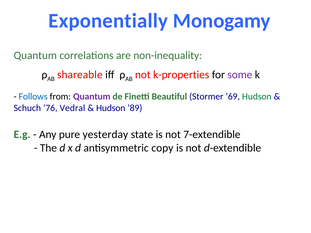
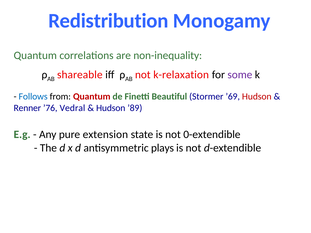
Exponentially: Exponentially -> Redistribution (108, 21)
k-properties: k-properties -> k-relaxation (181, 75)
Quantum colour: purple -> red (92, 97)
Hudson colour: green -> red (257, 97)
Schuch: Schuch -> Renner (27, 108)
yesterday: yesterday -> extension (105, 135)
7-extendible: 7-extendible -> 0-extendible (212, 135)
copy: copy -> plays (162, 148)
